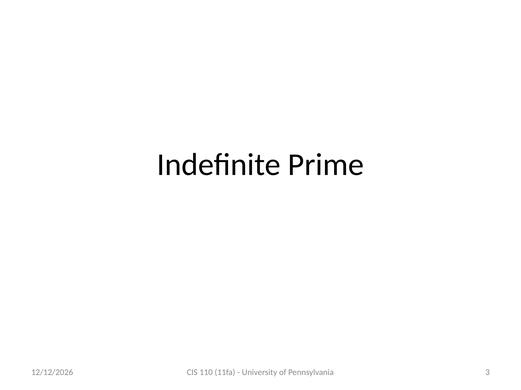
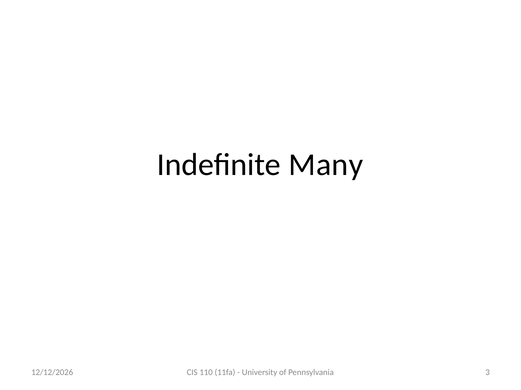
Prime: Prime -> Many (326, 165)
